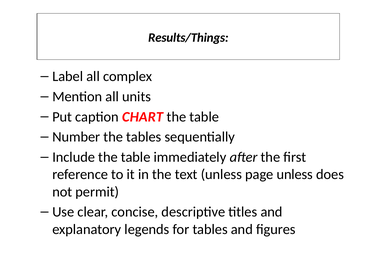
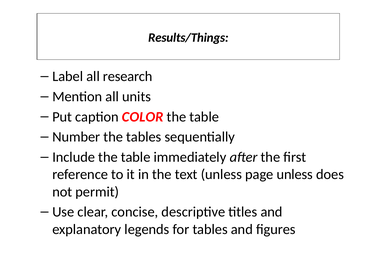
complex: complex -> research (128, 76)
CHART: CHART -> COLOR (143, 117)
